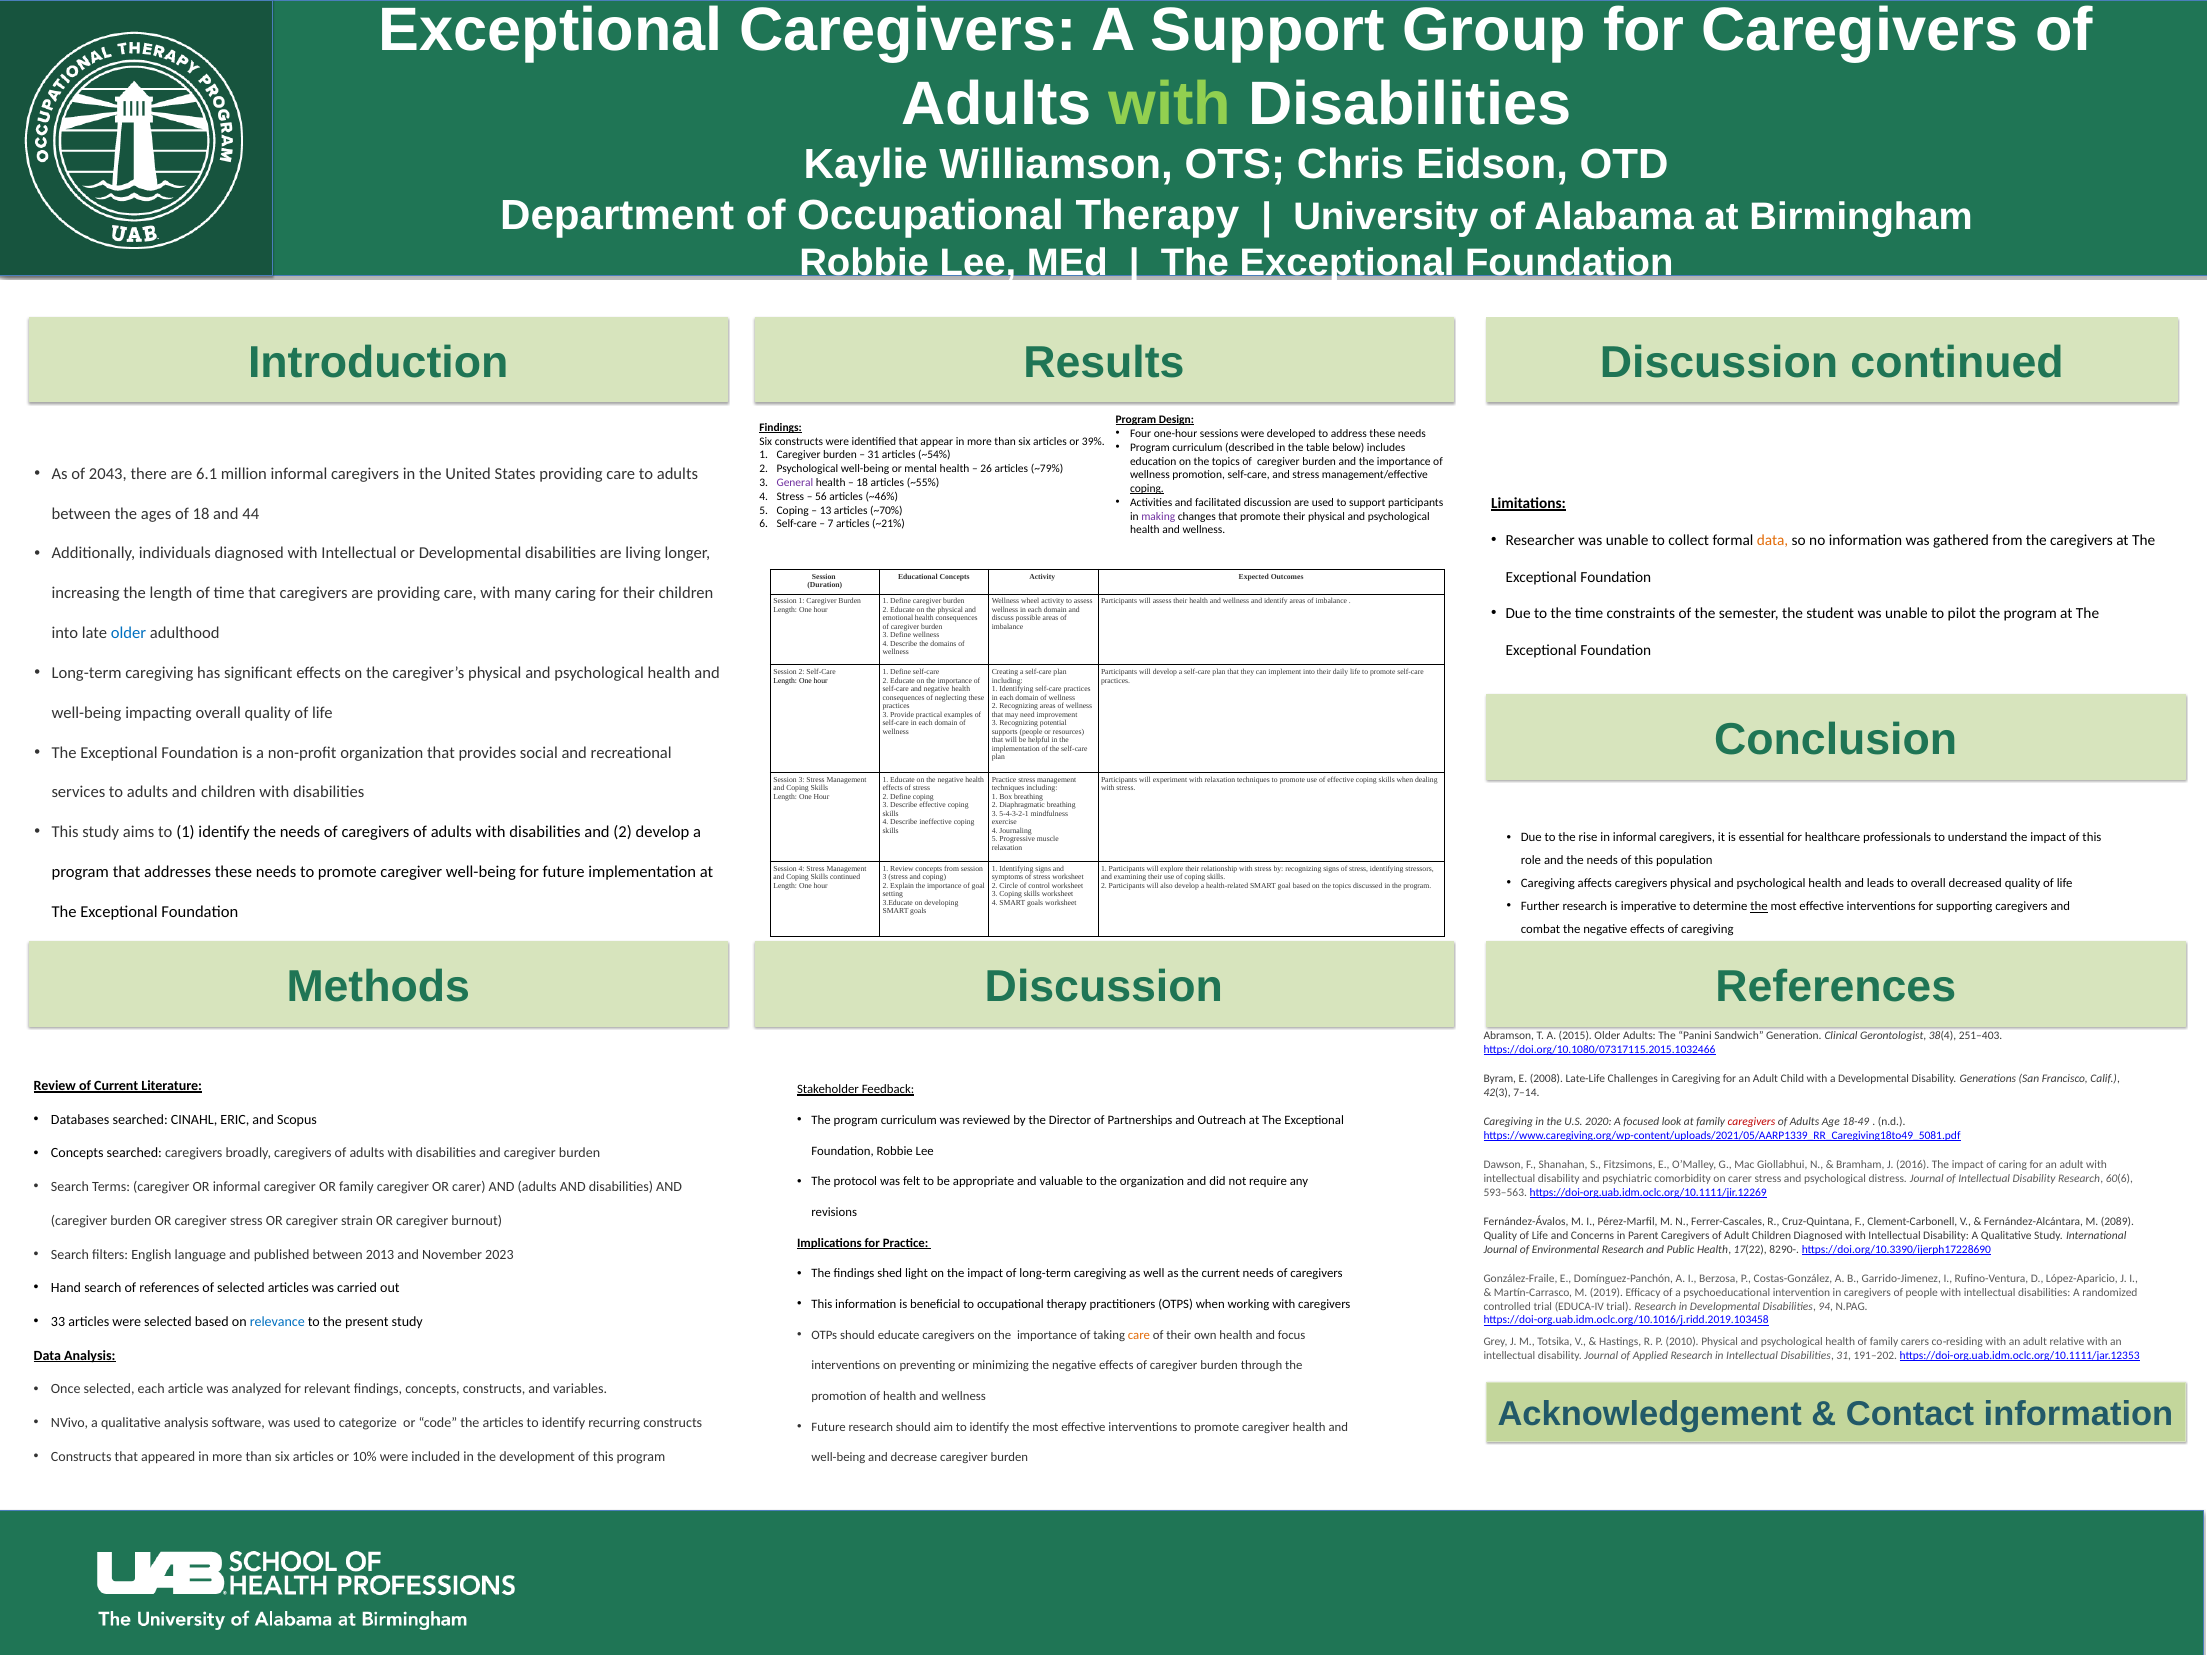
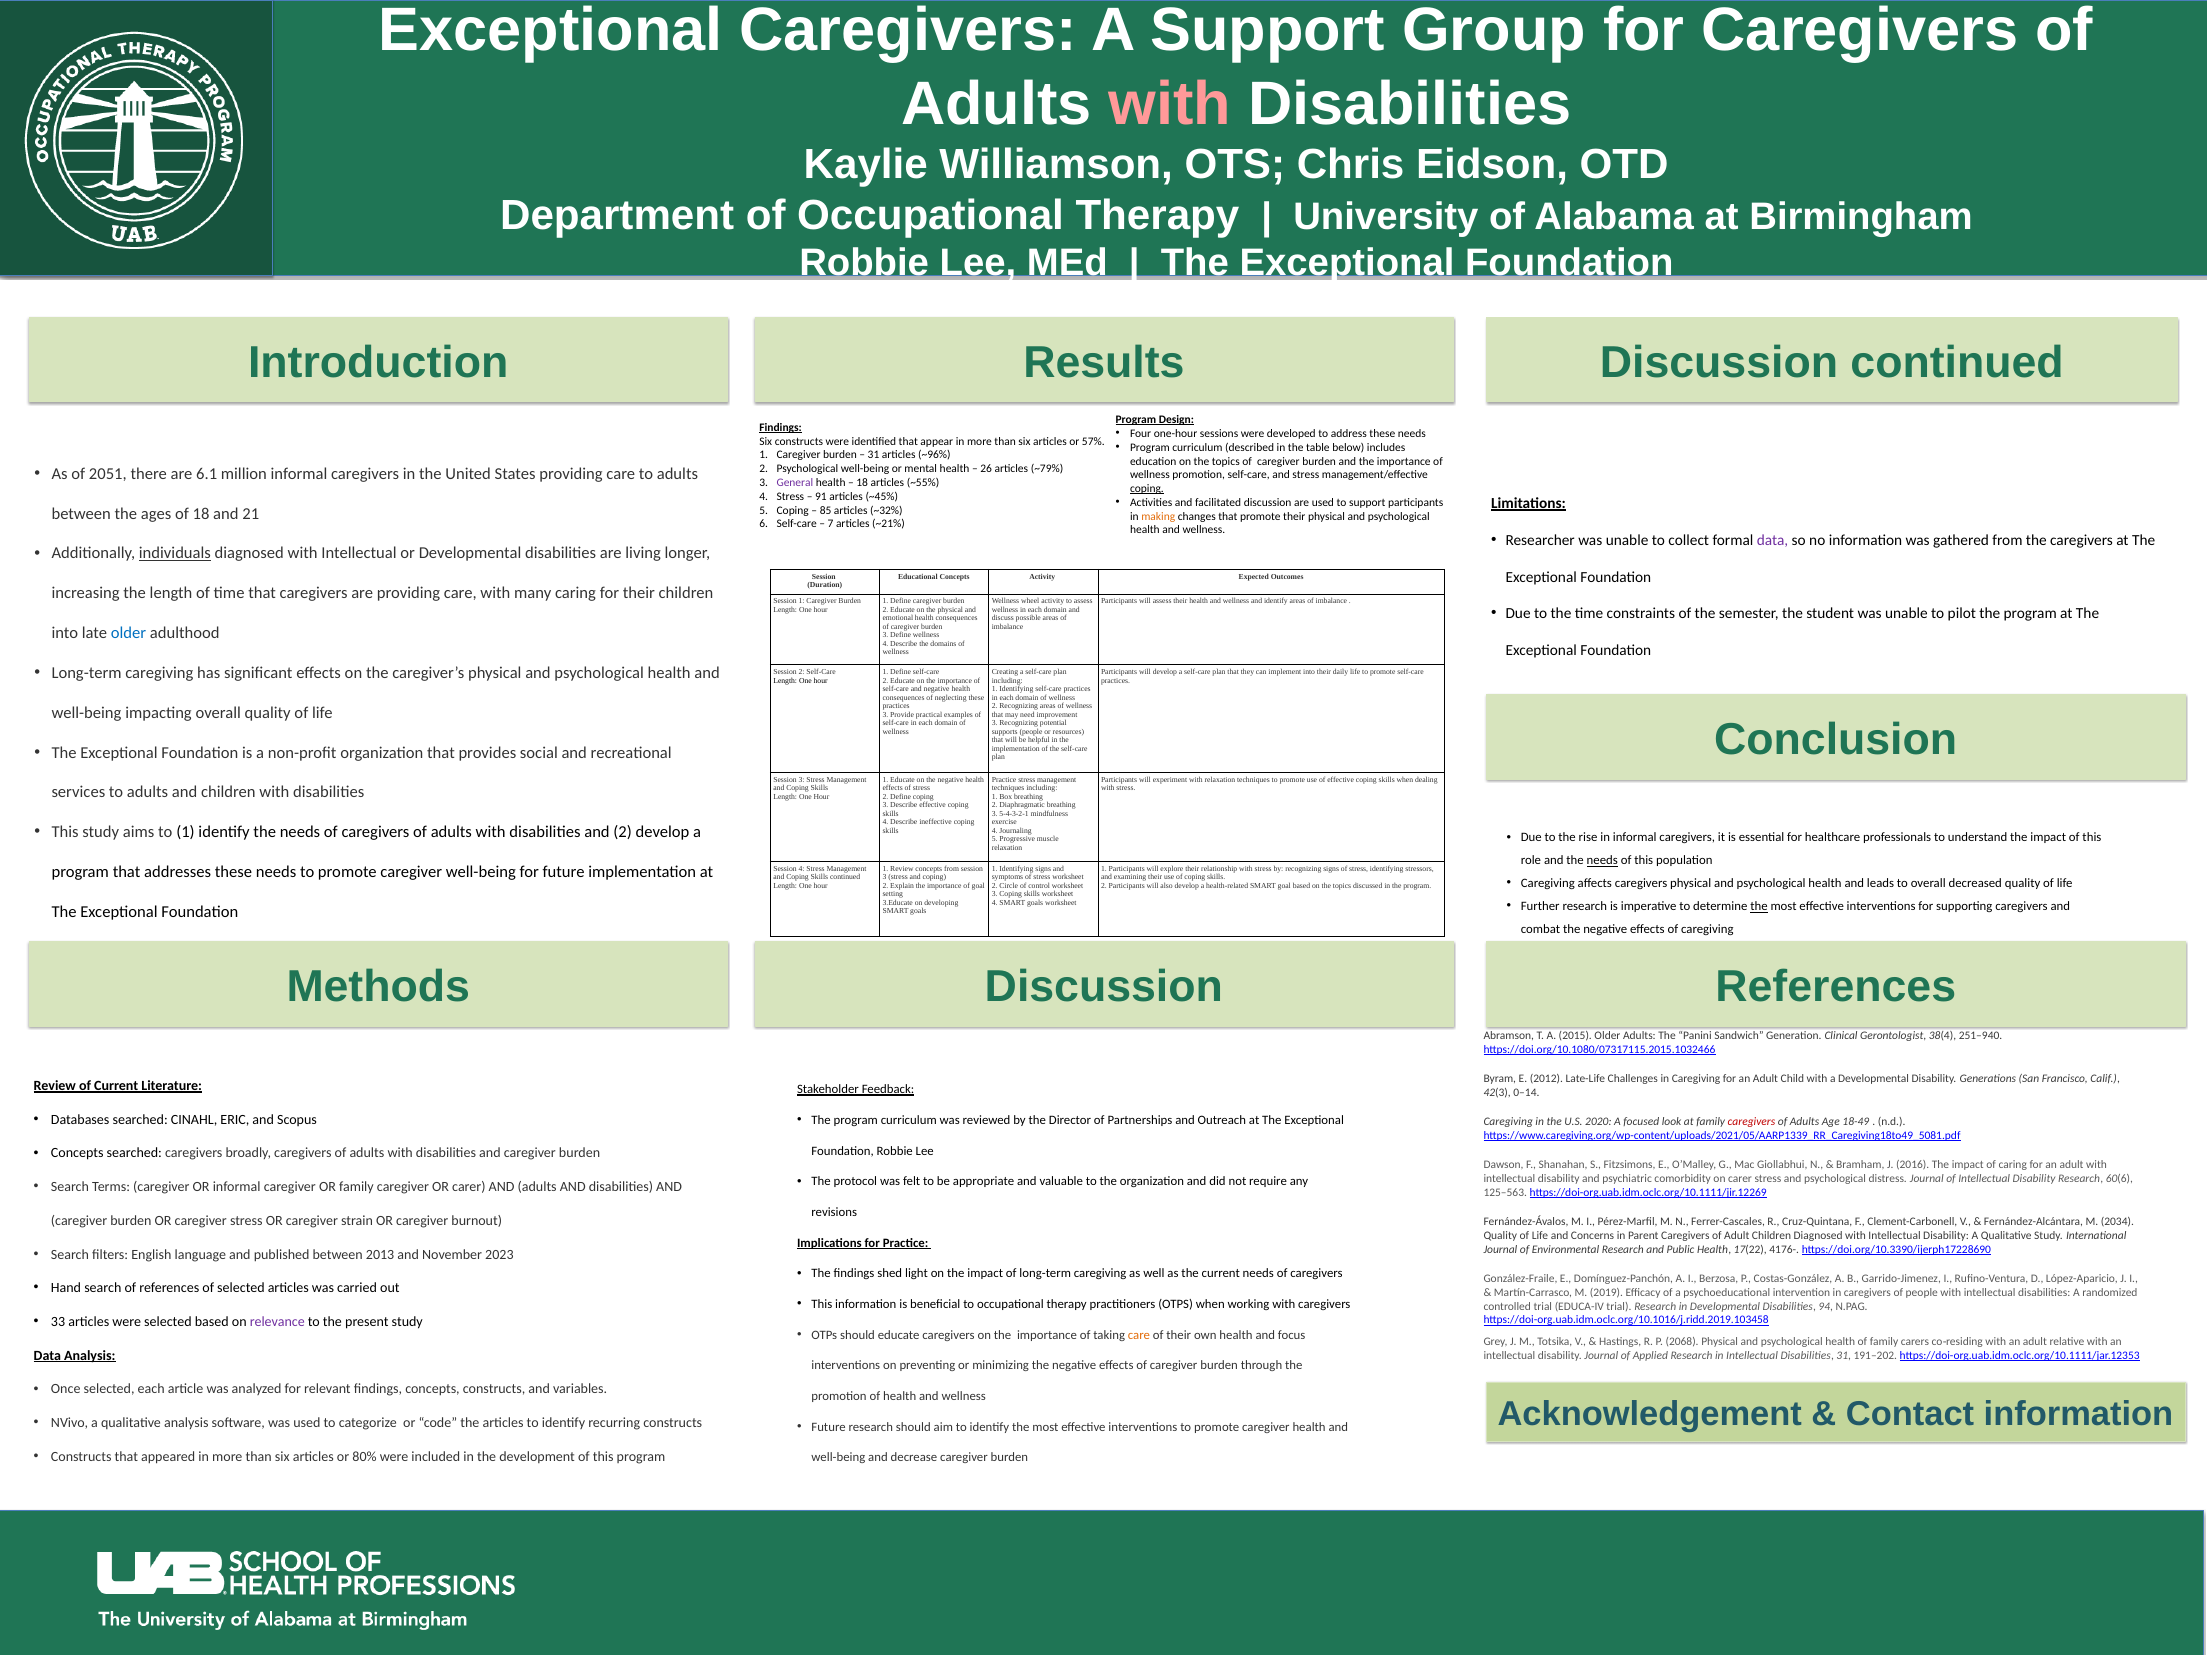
with colour: light green -> pink (1170, 104)
39%: 39% -> 57% (1093, 441)
~54%: ~54% -> ~96% (934, 455)
2043: 2043 -> 2051 (108, 474)
56: 56 -> 91 (821, 497)
~46%: ~46% -> ~45% (882, 497)
13: 13 -> 85 (826, 510)
~70%: ~70% -> ~32% (886, 510)
44: 44 -> 21 (251, 514)
making colour: purple -> orange (1158, 516)
data colour: orange -> purple (1773, 540)
individuals underline: none -> present (175, 554)
needs underline: none -> present (1602, 861)
251–403: 251–403 -> 251–940 (1981, 1036)
2008: 2008 -> 2012 (1546, 1079)
7–14: 7–14 -> 0–14 (1526, 1093)
593–563: 593–563 -> 125–563 (1505, 1193)
2089: 2089 -> 2034 (2117, 1222)
8290-: 8290- -> 4176- (1784, 1250)
relevance colour: blue -> purple (277, 1322)
2010: 2010 -> 2068 (1682, 1342)
10%: 10% -> 80% (365, 1457)
